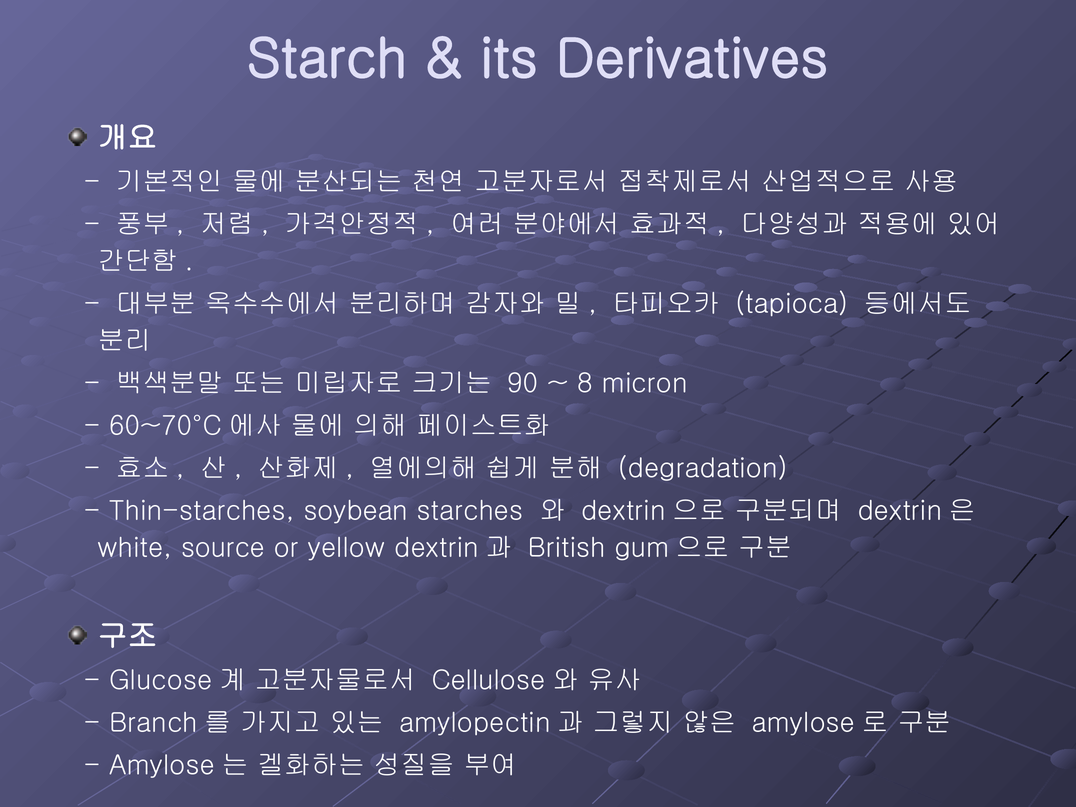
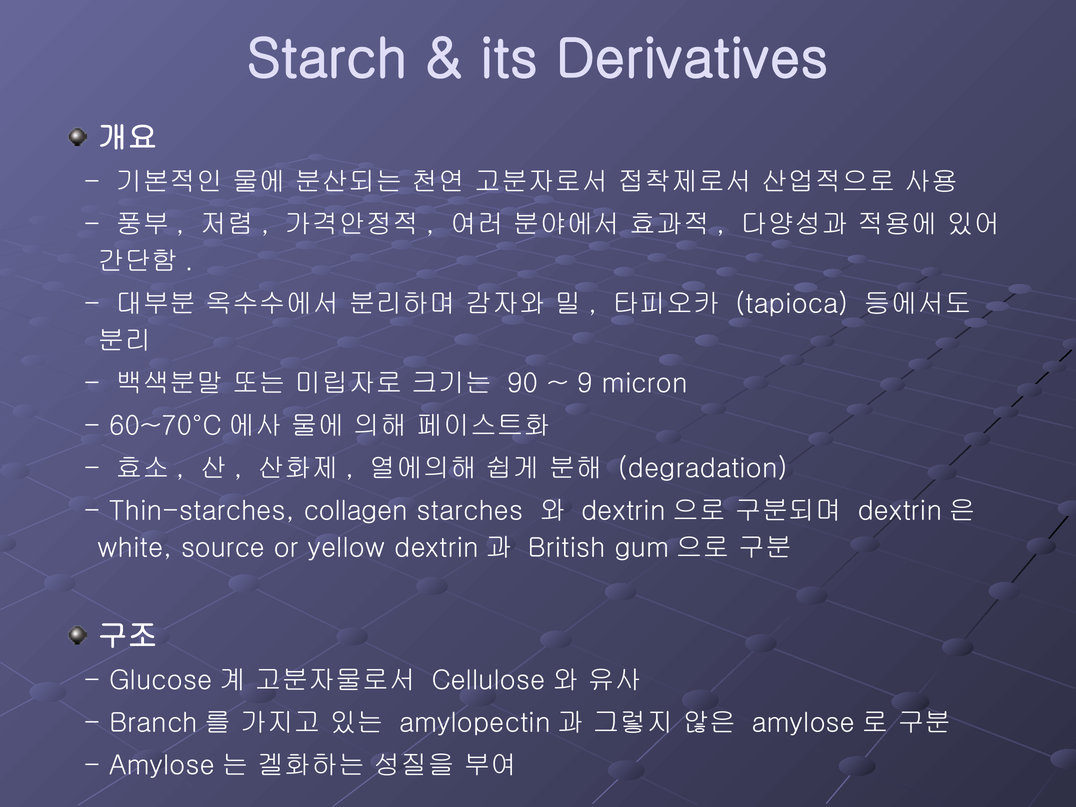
8: 8 -> 9 (585, 383)
soybean: soybean -> collagen (356, 511)
